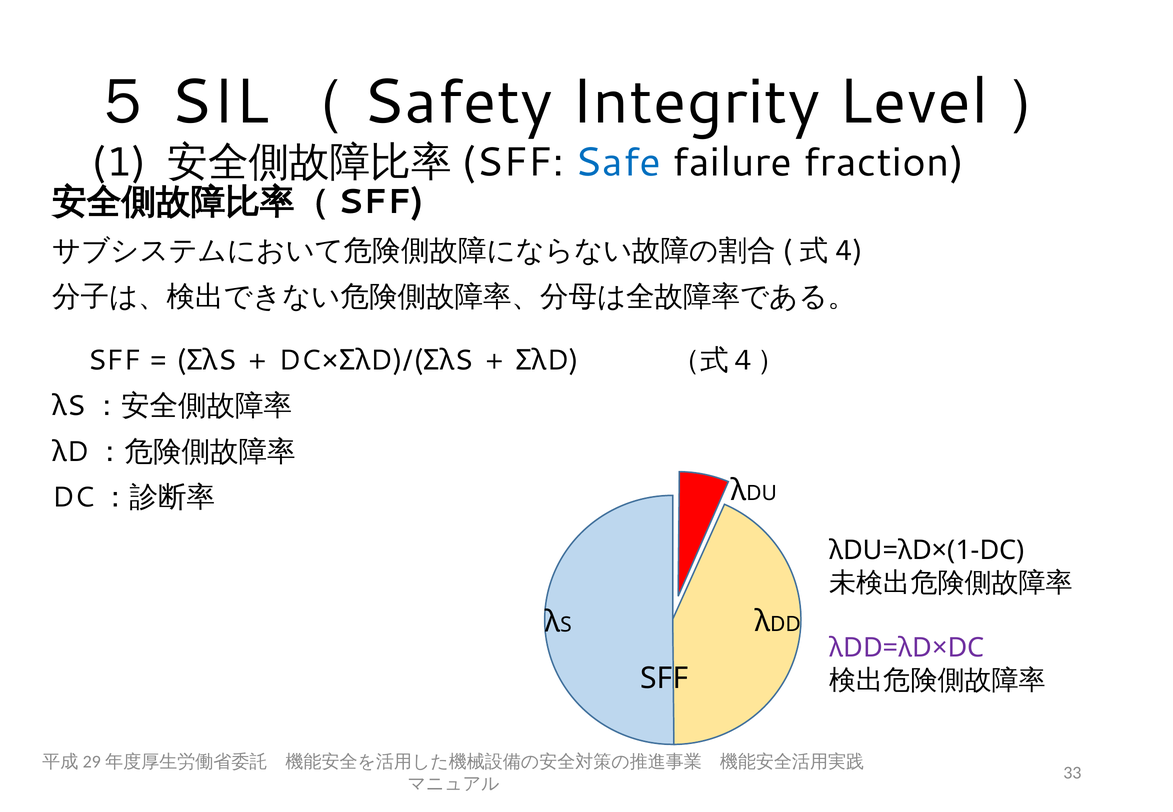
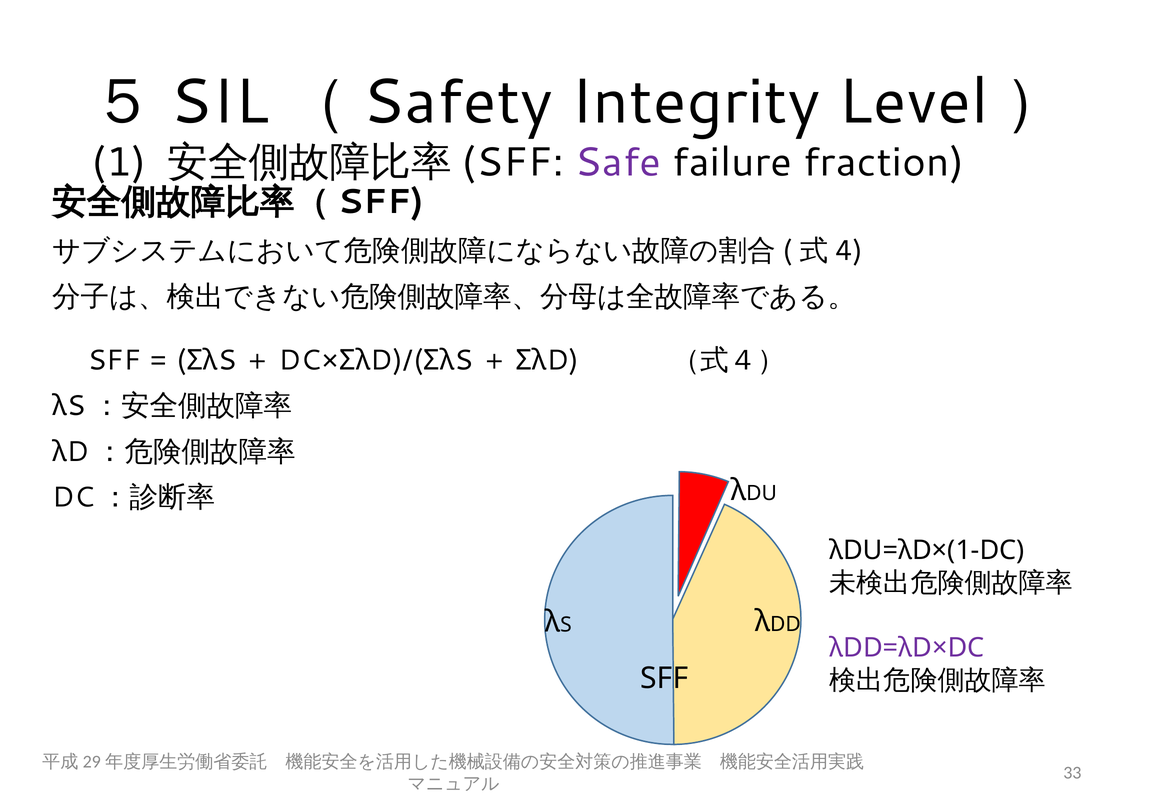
Safe colour: blue -> purple (618, 162)
